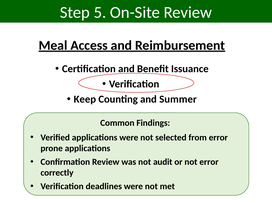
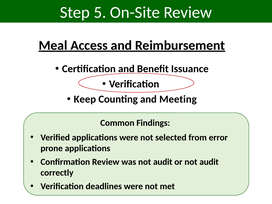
Summer: Summer -> Meeting (178, 99)
or not error: error -> audit (209, 162)
